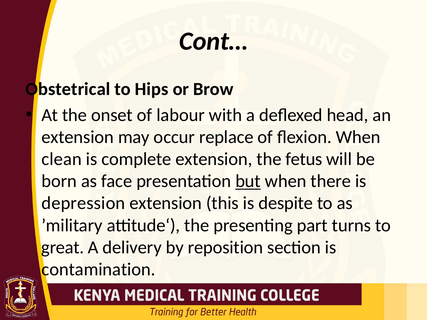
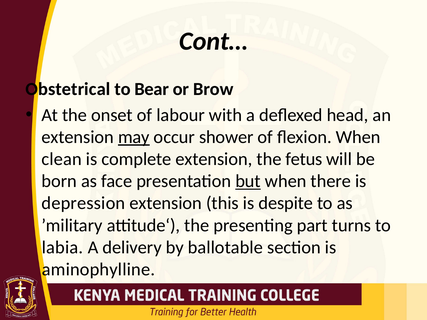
Hips: Hips -> Bear (152, 89)
may underline: none -> present (134, 137)
replace: replace -> shower (226, 137)
great: great -> labia (62, 248)
reposition: reposition -> ballotable (225, 248)
contamination: contamination -> aminophylline (98, 270)
